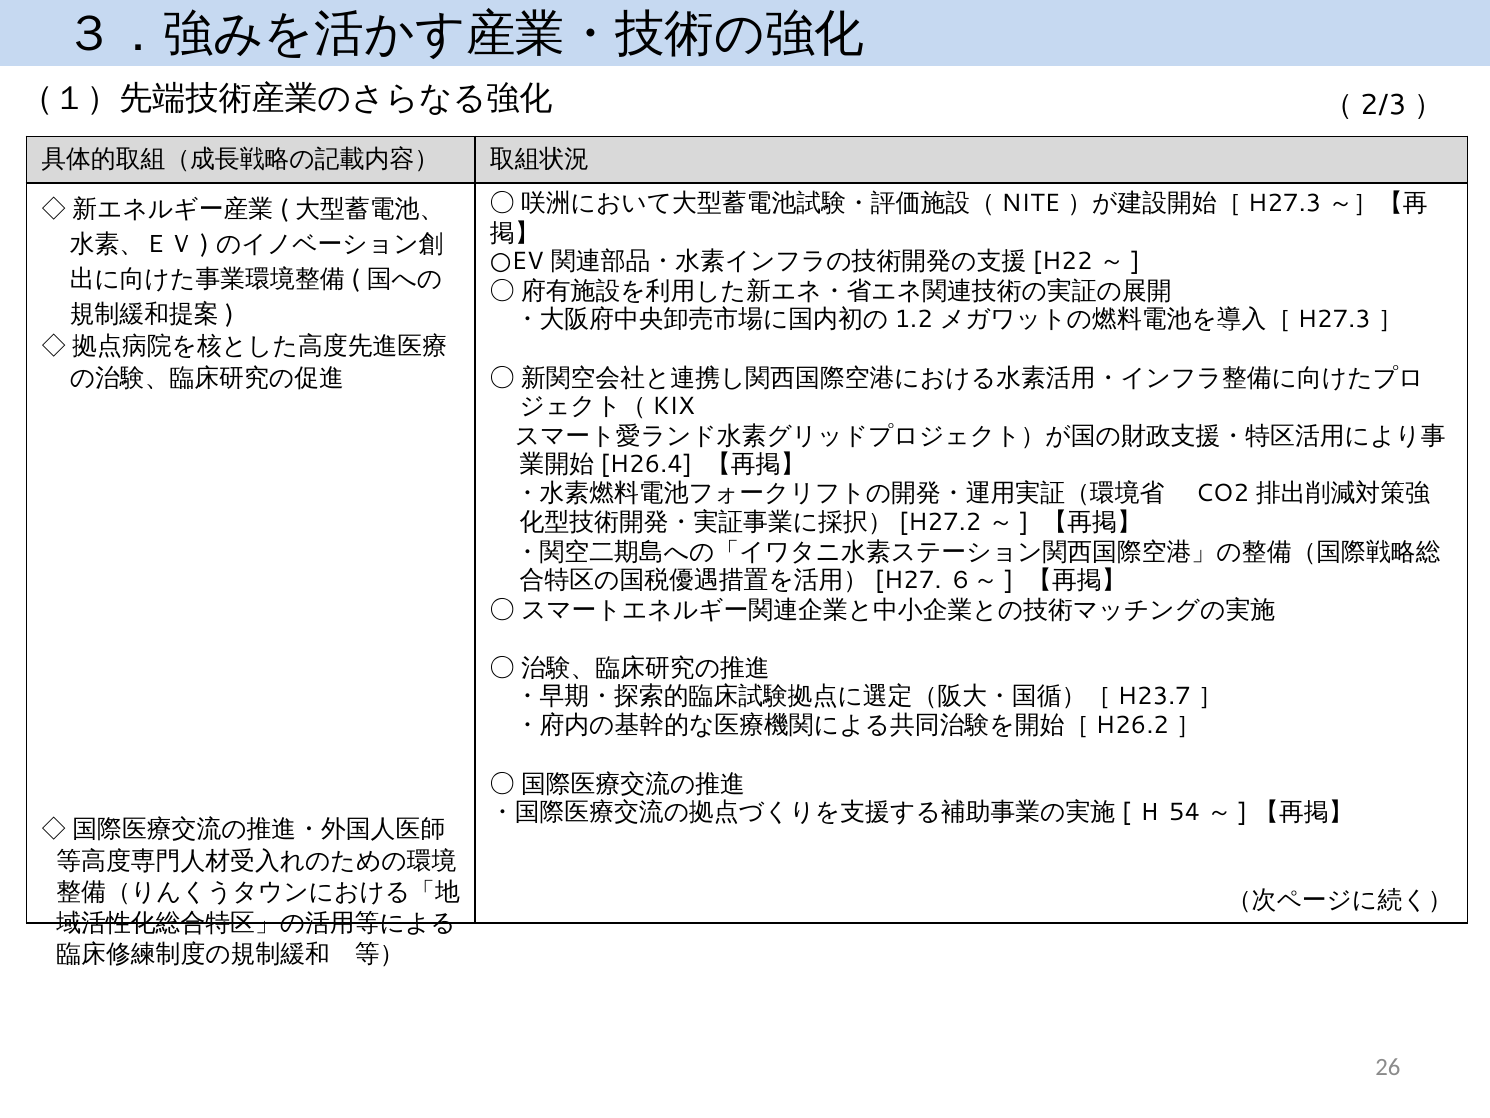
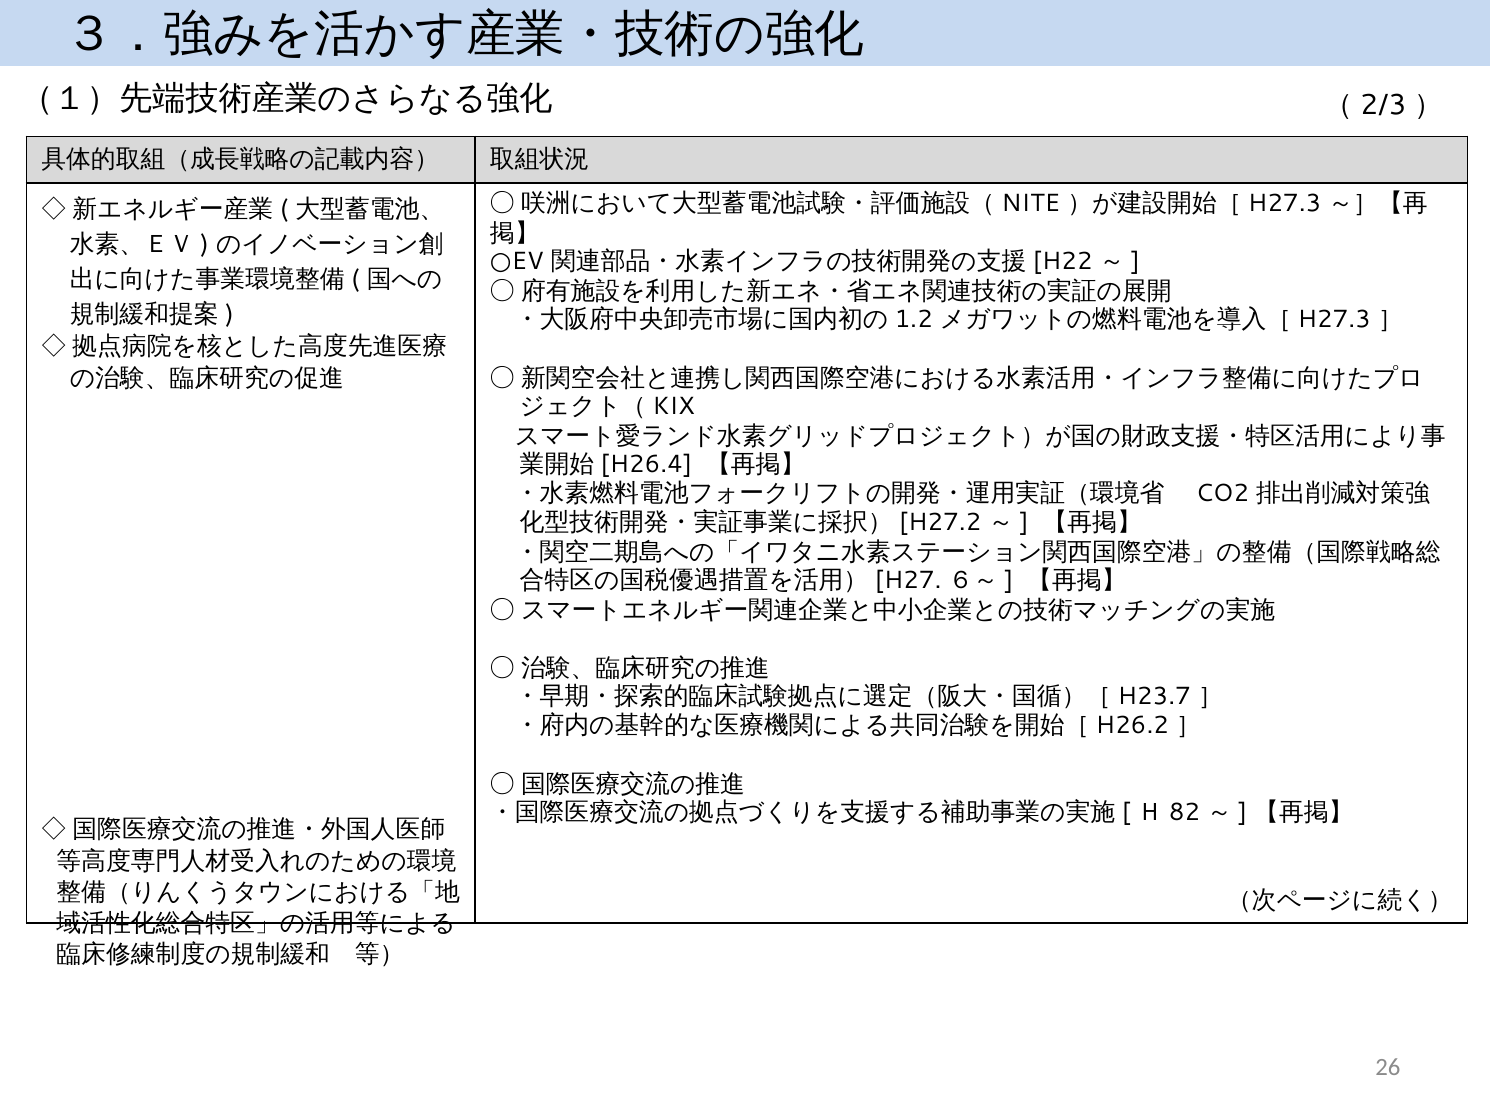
54: 54 -> 82 (1184, 812)
